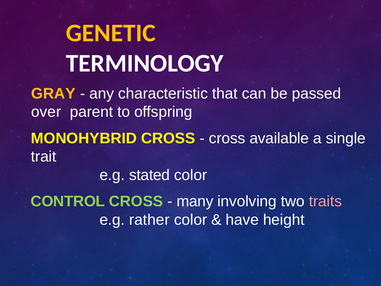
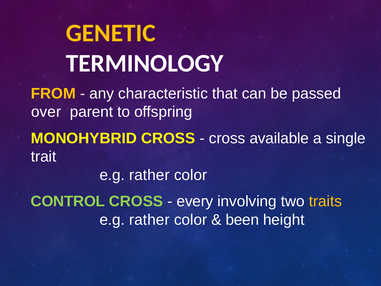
GRAY: GRAY -> FROM (53, 94)
stated: stated -> rather (149, 175)
many: many -> every (195, 201)
traits colour: pink -> yellow (325, 201)
have: have -> been (242, 220)
